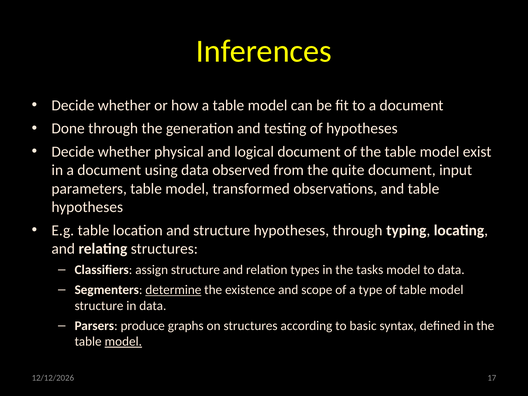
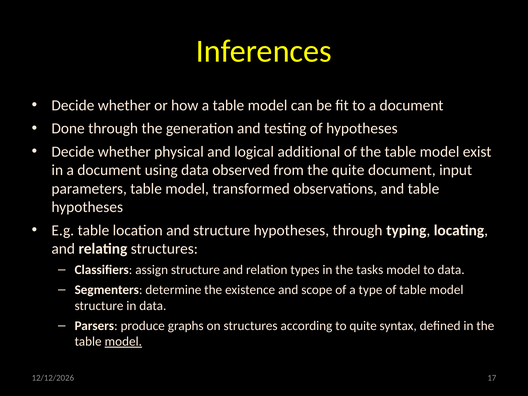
logical document: document -> additional (309, 152)
determine underline: present -> none (173, 290)
to basic: basic -> quite (363, 326)
